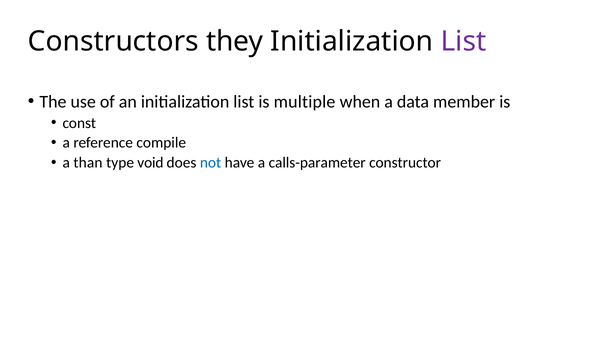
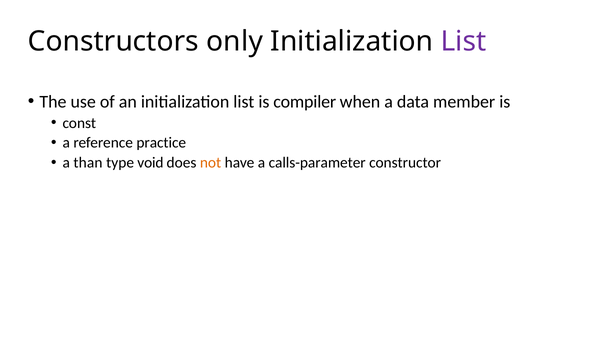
they: they -> only (235, 42)
multiple: multiple -> compiler (305, 102)
compile: compile -> practice (161, 143)
not colour: blue -> orange (211, 163)
